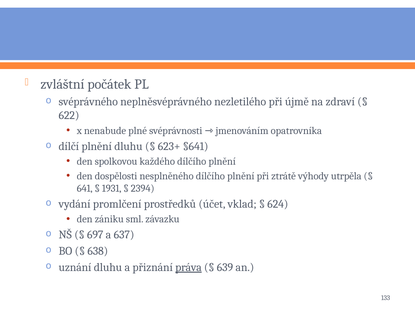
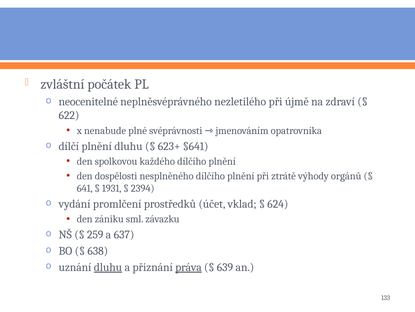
svéprávného: svéprávného -> neocenitelné (88, 101)
utrpěla: utrpěla -> orgánů (346, 176)
697: 697 -> 259 (95, 234)
dluhu underline: none -> present (108, 267)
